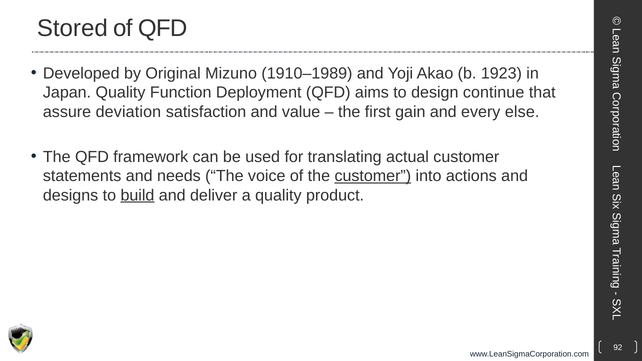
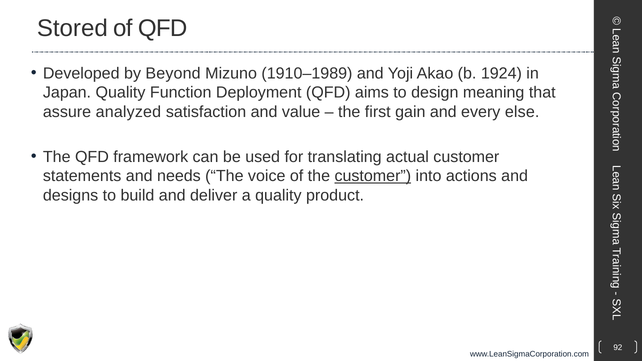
Original: Original -> Beyond (173, 73)
1923: 1923 -> 1924 (501, 73)
continue: continue -> meaning (494, 93)
deviation: deviation -> analyzed (128, 112)
build underline: present -> none (137, 195)
